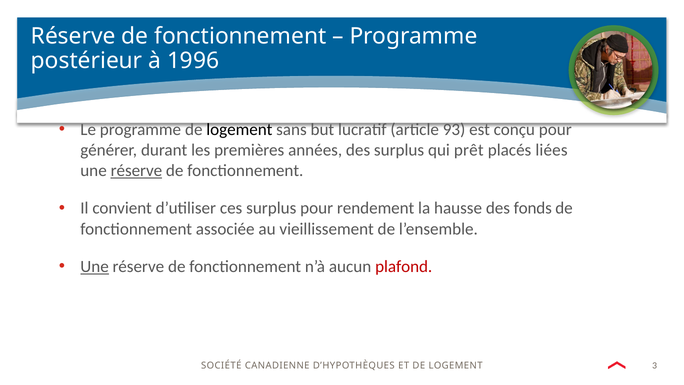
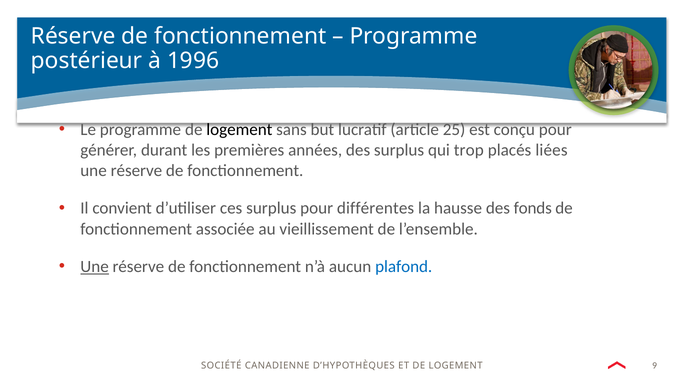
93: 93 -> 25 (454, 130)
prêt: prêt -> trop (469, 150)
réserve underline: present -> none (136, 171)
rendement: rendement -> différentes (376, 208)
plafond colour: red -> blue (404, 266)
3: 3 -> 9 (655, 366)
